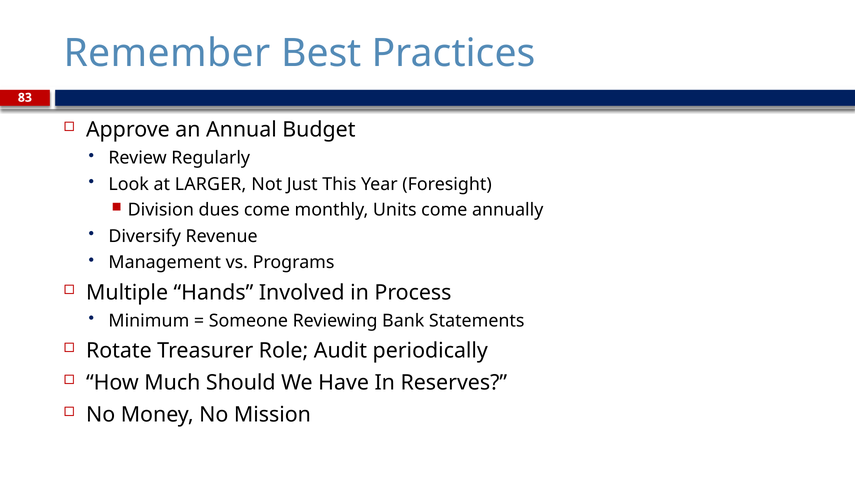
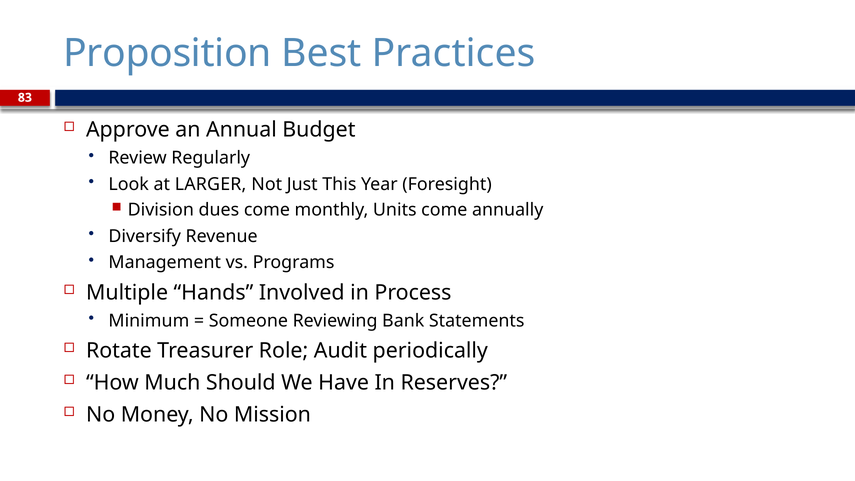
Remember: Remember -> Proposition (167, 53)
